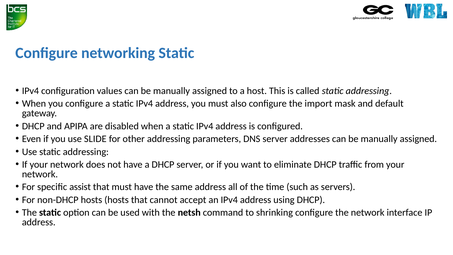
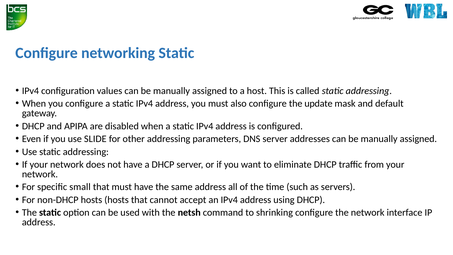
import: import -> update (319, 104)
assist: assist -> small (80, 187)
